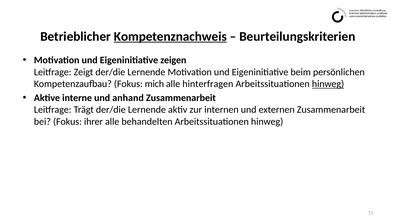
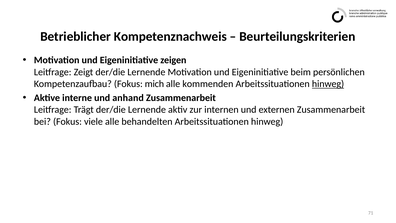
Kompetenznachweis underline: present -> none (170, 36)
hinterfragen: hinterfragen -> kommenden (208, 84)
ihrer: ihrer -> viele (93, 121)
